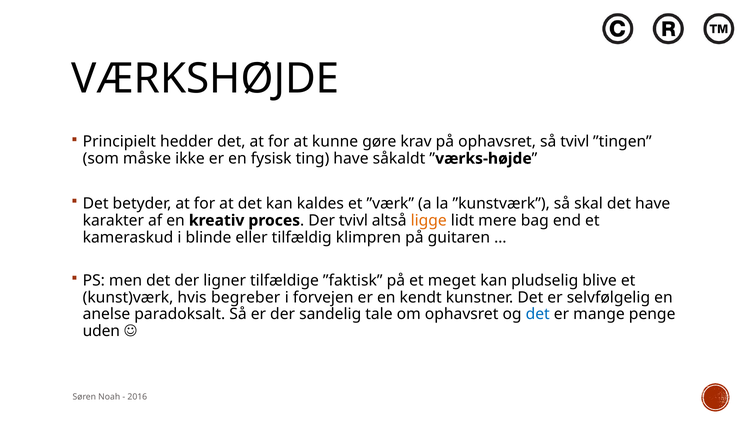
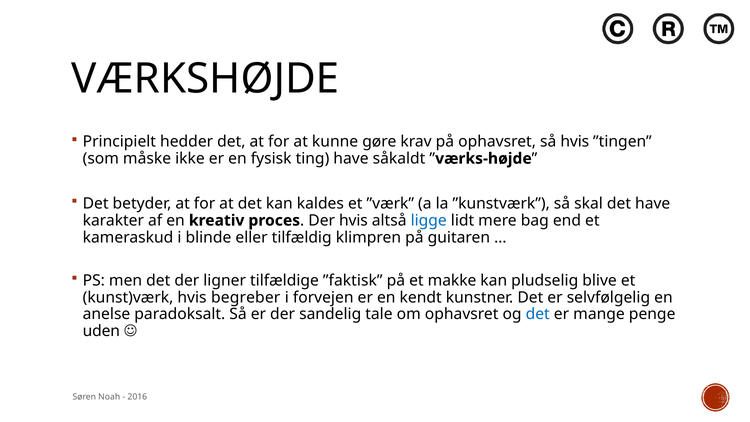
så tvivl: tvivl -> hvis (575, 142)
Der tvivl: tvivl -> hvis (353, 220)
ligge colour: orange -> blue (429, 220)
meget: meget -> makke (452, 280)
